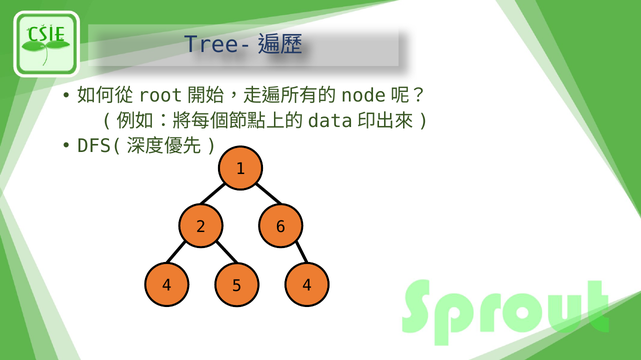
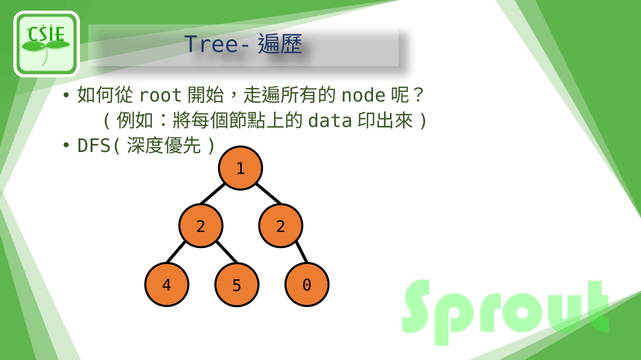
2 6: 6 -> 2 (281, 227)
5 4: 4 -> 0 (307, 286)
